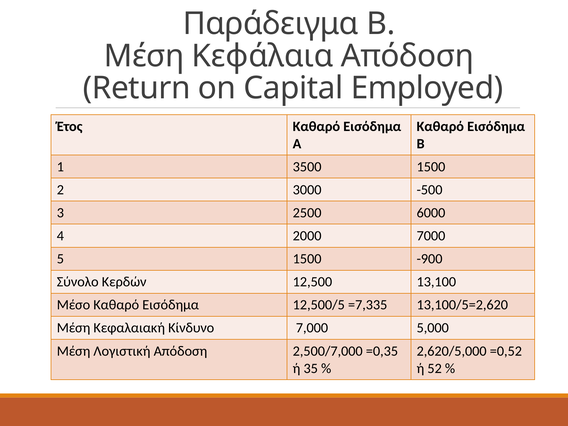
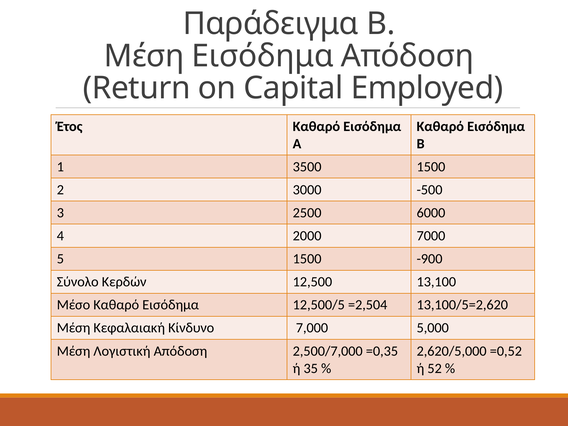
Μέση Κεφάλαια: Κεφάλαια -> Εισόδημα (263, 56)
=7,335: =7,335 -> =2,504 (368, 305)
